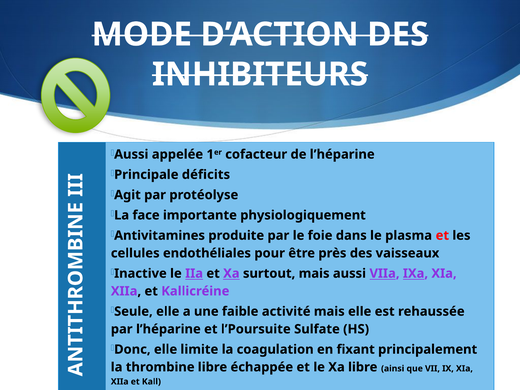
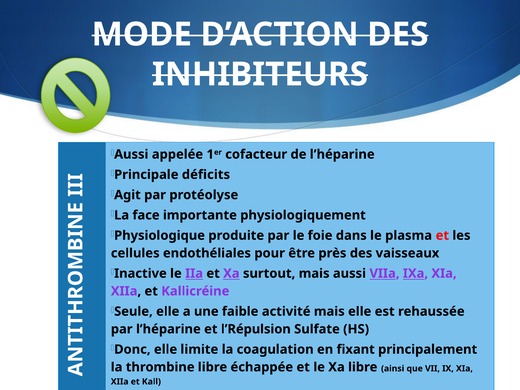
Antivitamines: Antivitamines -> Physiologique (160, 235)
l’Poursuite: l’Poursuite -> l’Répulsion (256, 329)
